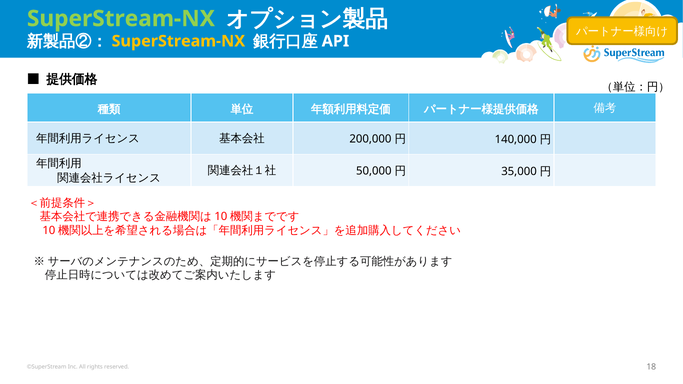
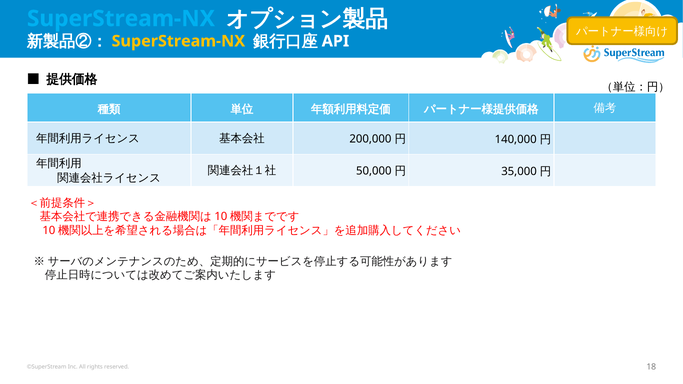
SuperStream-NX colour: light green -> light blue (121, 19)
